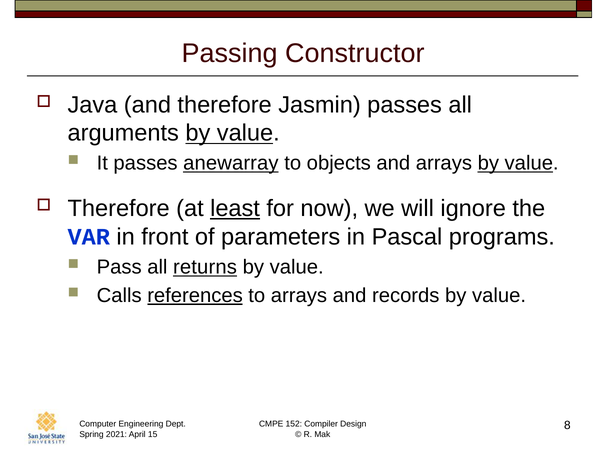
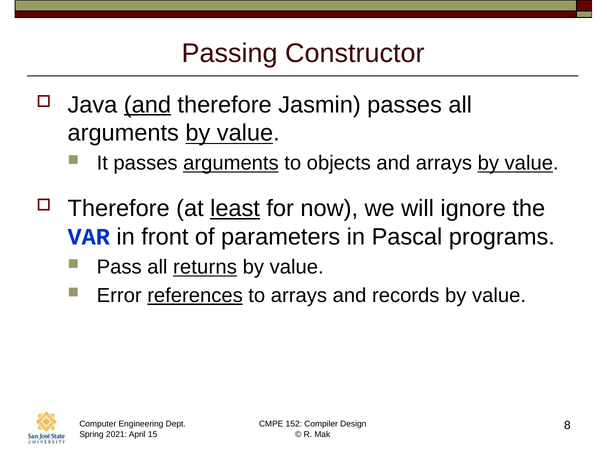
and underline: none -> present (147, 105)
passes anewarray: anewarray -> arguments (231, 163)
Calls: Calls -> Error (119, 296)
